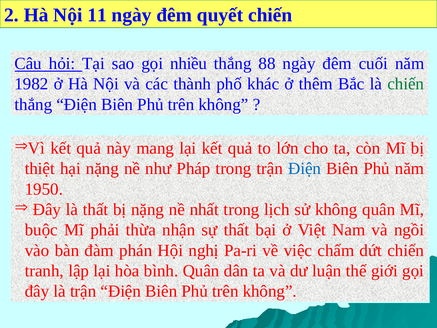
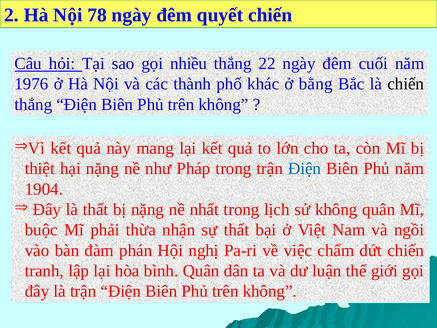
11: 11 -> 78 (97, 15)
88: 88 -> 22 (267, 64)
1982: 1982 -> 1976 (31, 84)
thêm: thêm -> bằng (316, 84)
chiến colour: green -> black (406, 84)
1950: 1950 -> 1904 (44, 189)
